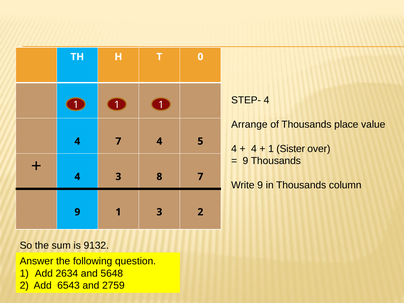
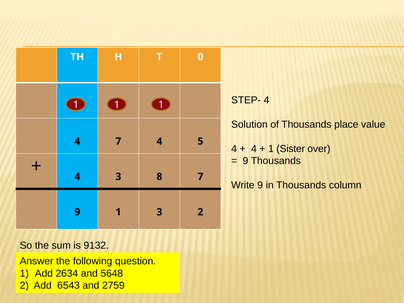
Arrange: Arrange -> Solution (249, 125)
